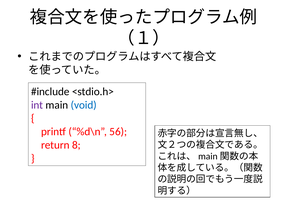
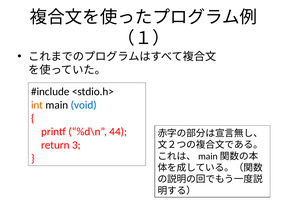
int colour: purple -> orange (37, 105)
56: 56 -> 44 (118, 132)
8: 8 -> 3 (76, 145)
